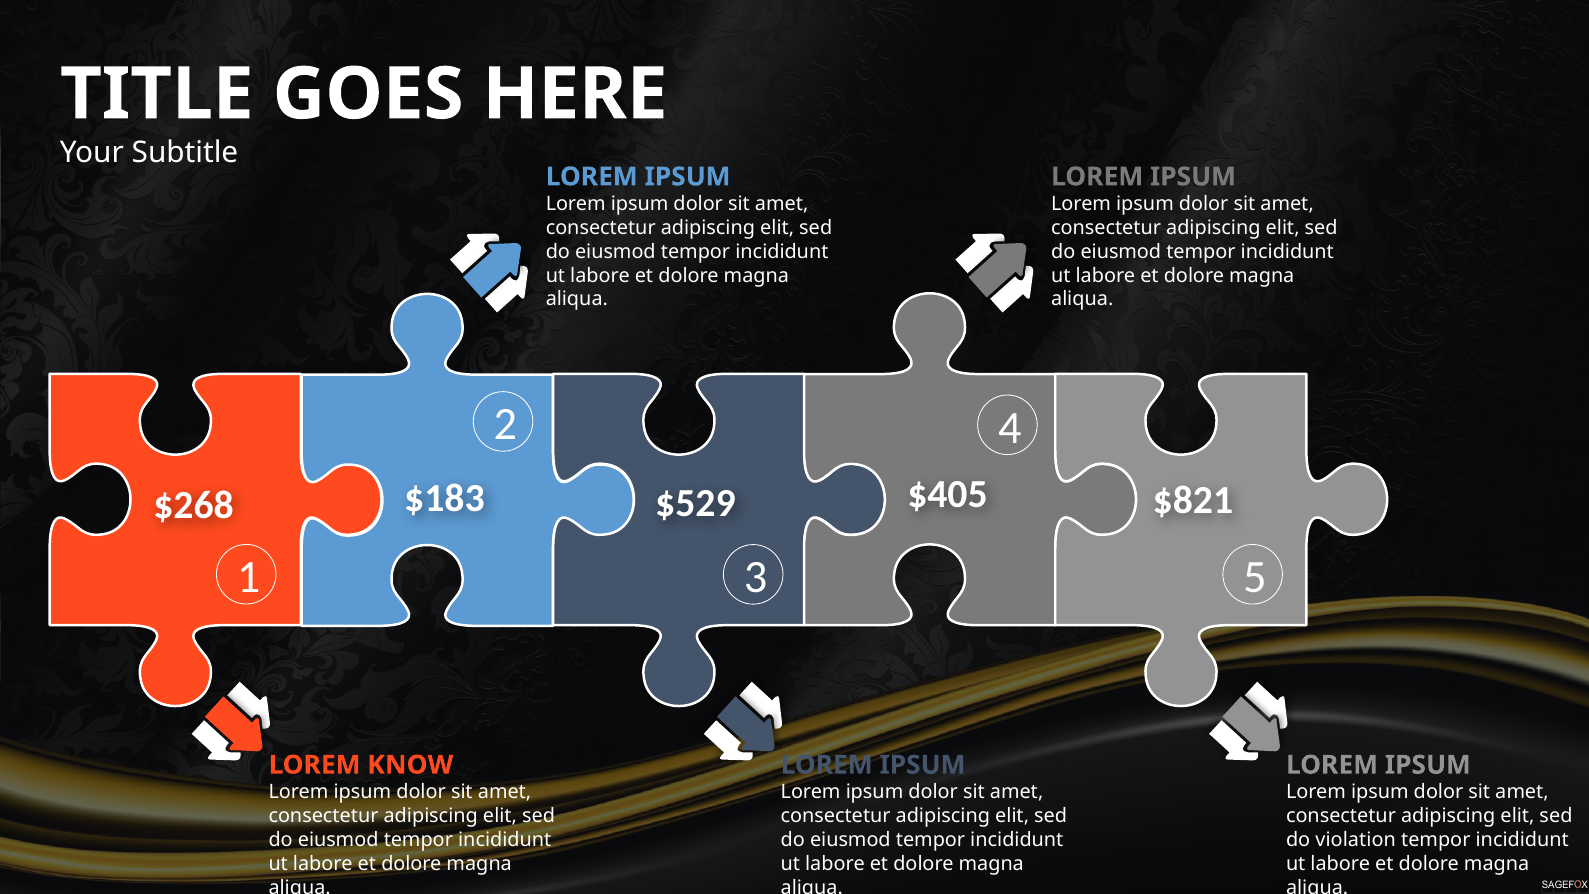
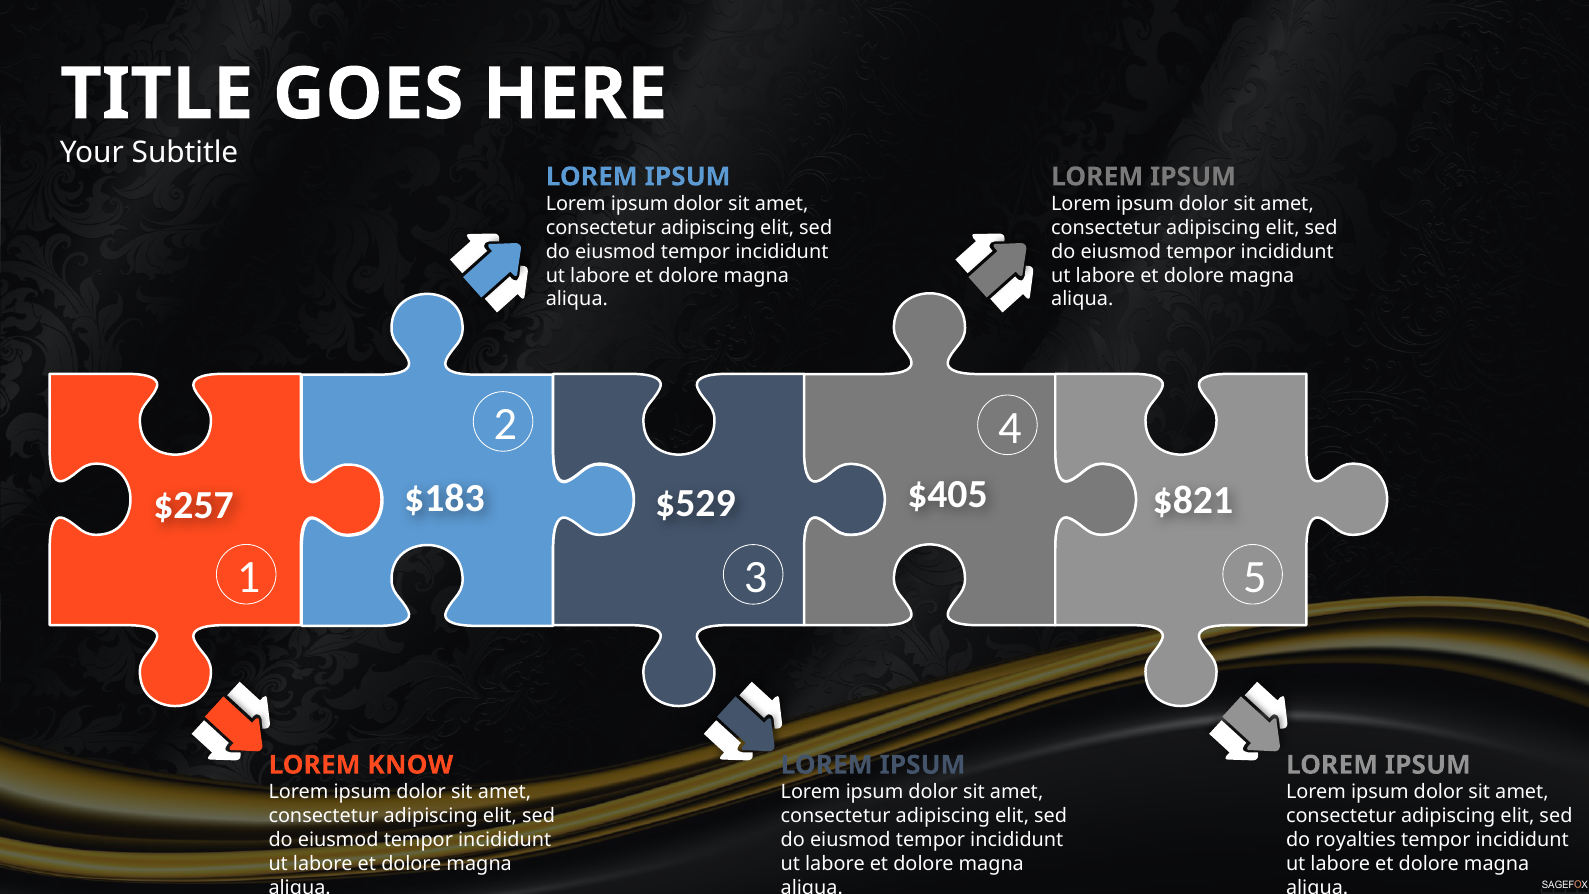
$268: $268 -> $257 (194, 505)
violation: violation -> royalties (1356, 840)
